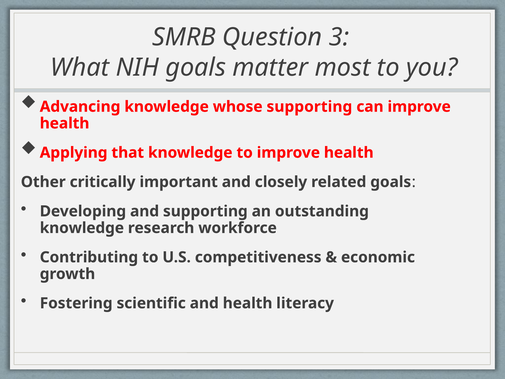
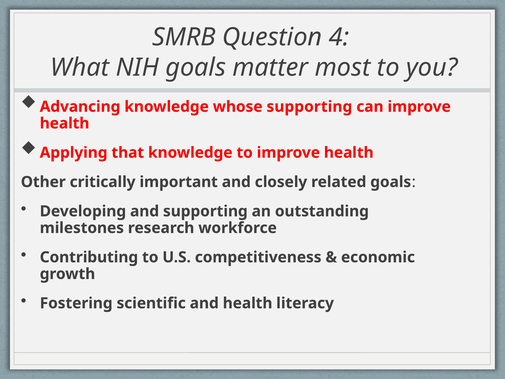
3: 3 -> 4 (339, 37)
knowledge: knowledge -> milestones (82, 228)
